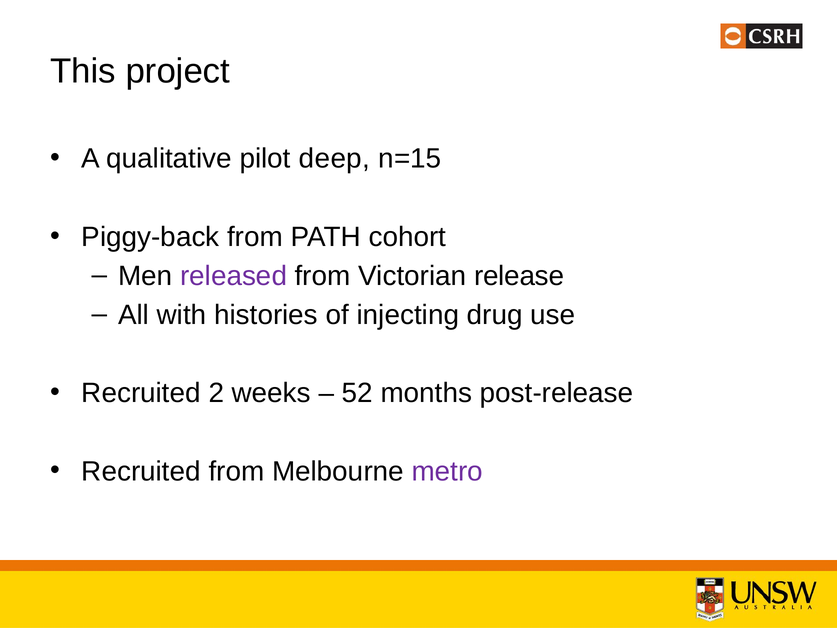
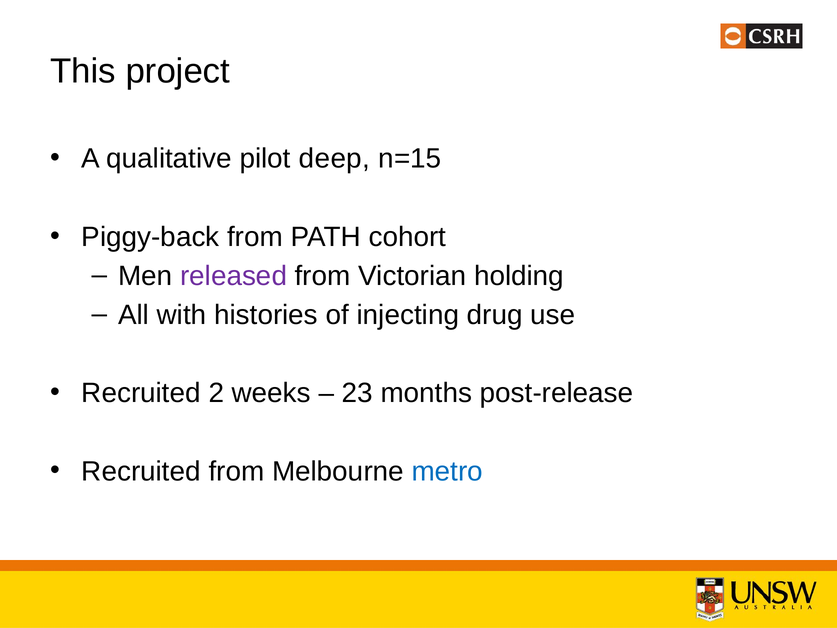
release: release -> holding (519, 276)
52: 52 -> 23 (357, 393)
metro colour: purple -> blue (447, 471)
